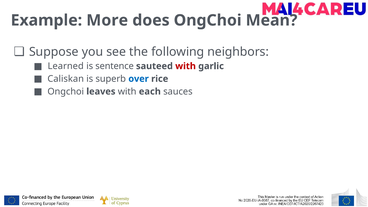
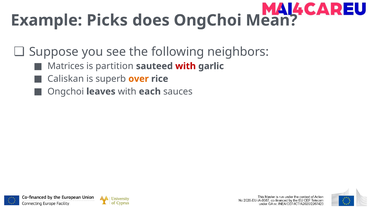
More: More -> Picks (107, 20)
Learned: Learned -> Matrices (66, 66)
sentence: sentence -> partition (114, 66)
over colour: blue -> orange (139, 79)
